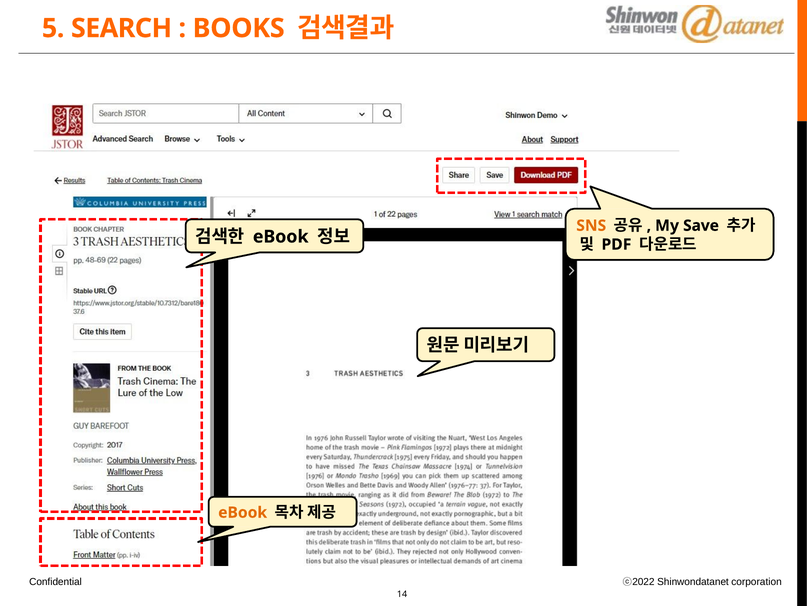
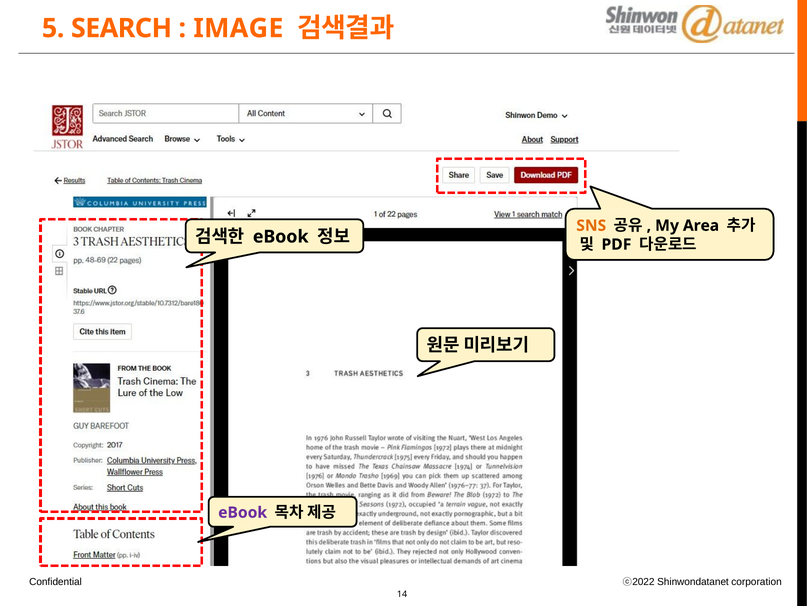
BOOKS: BOOKS -> IMAGE (238, 28)
Save: Save -> Area (701, 225)
eBook colour: orange -> purple (243, 512)
